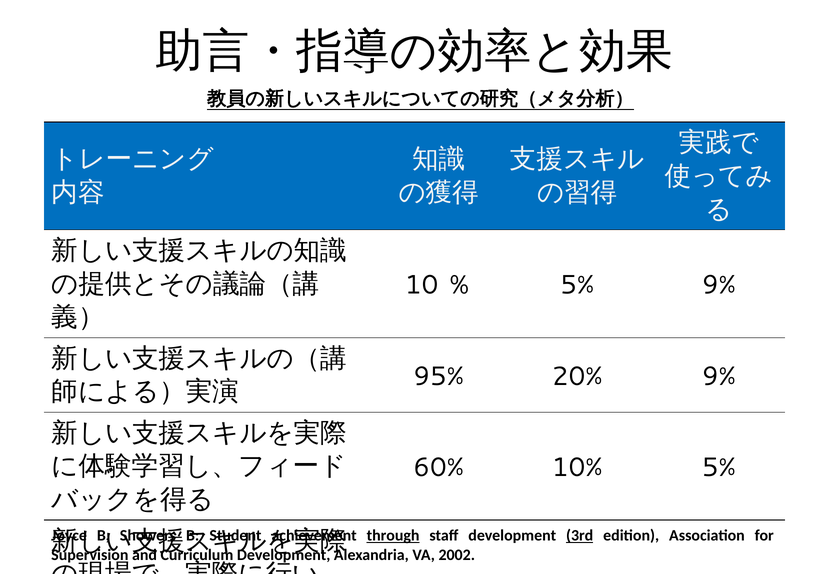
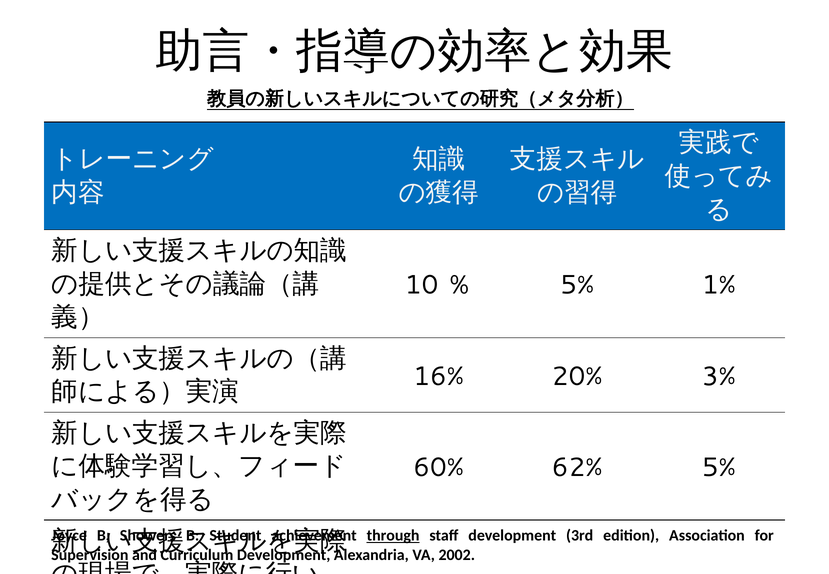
5% 9%: 9% -> 1% (719, 285)
95%: 95% -> 16% (439, 376)
20% 9%: 9% -> 3% (719, 376)
10%: 10% -> 62% (577, 468)
3rd underline: present -> none (580, 536)
